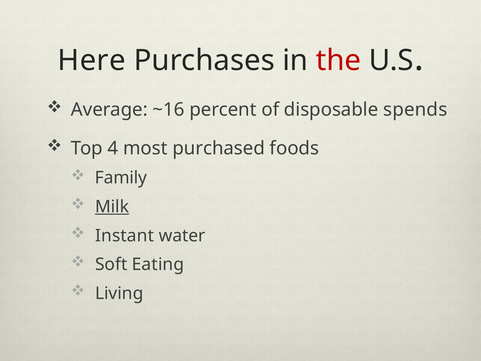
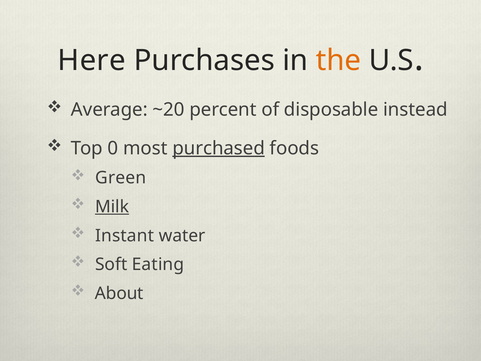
the colour: red -> orange (338, 60)
~16: ~16 -> ~20 (169, 110)
spends: spends -> instead (415, 110)
4: 4 -> 0 (113, 148)
purchased underline: none -> present (219, 148)
Family: Family -> Green (121, 178)
Living: Living -> About (119, 293)
